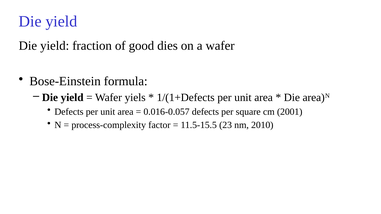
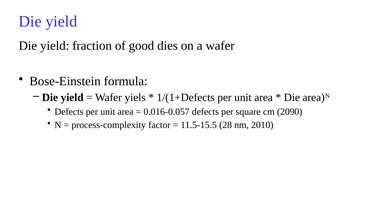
2001: 2001 -> 2090 (290, 112)
23: 23 -> 28 (226, 125)
